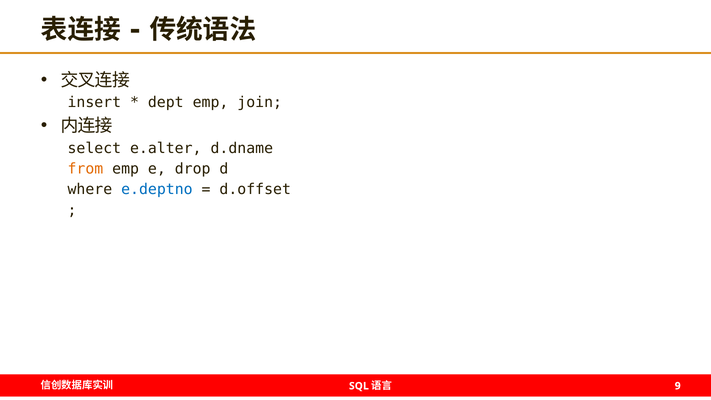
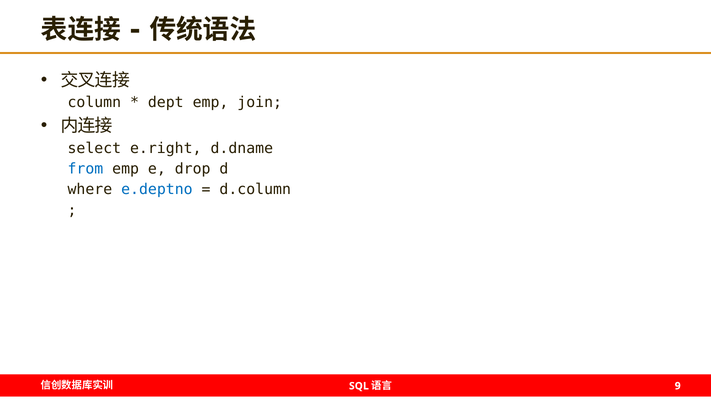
insert: insert -> column (94, 102)
e.alter: e.alter -> e.right (166, 148)
from colour: orange -> blue (85, 169)
d.offset: d.offset -> d.column (255, 190)
